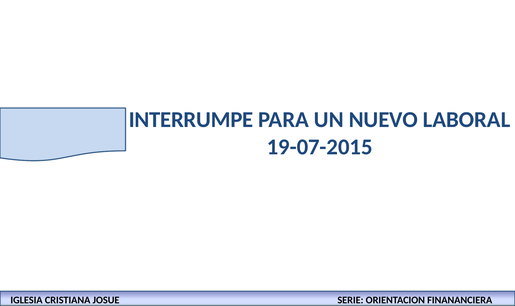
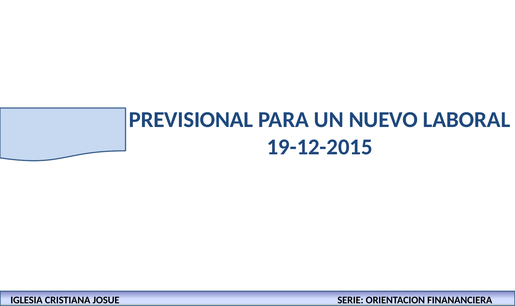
INTERRUMPE: INTERRUMPE -> PREVISIONAL (191, 120)
19-07-2015: 19-07-2015 -> 19-12-2015 (320, 147)
